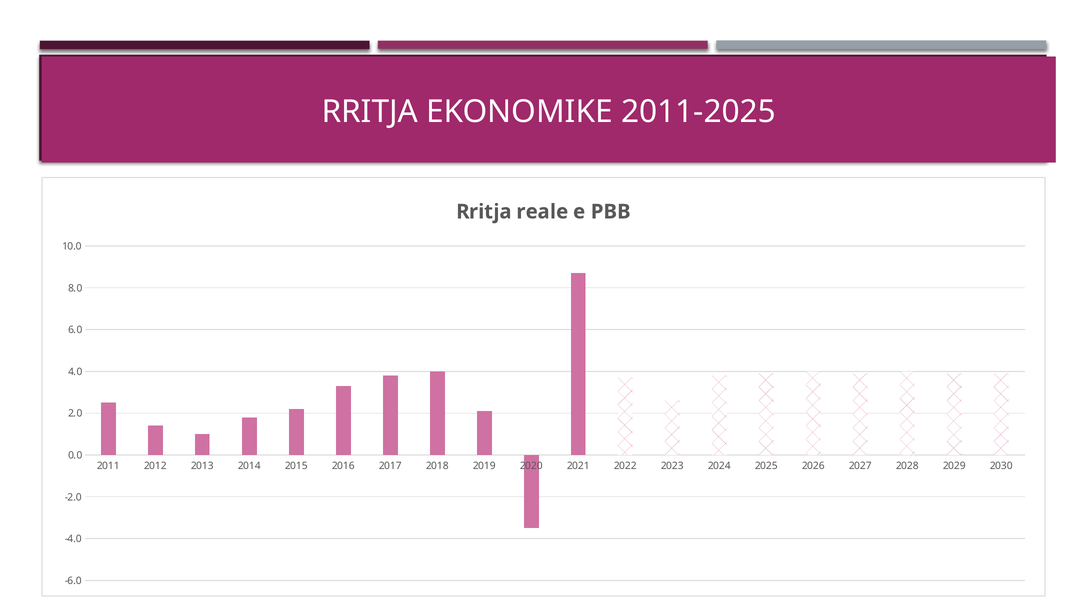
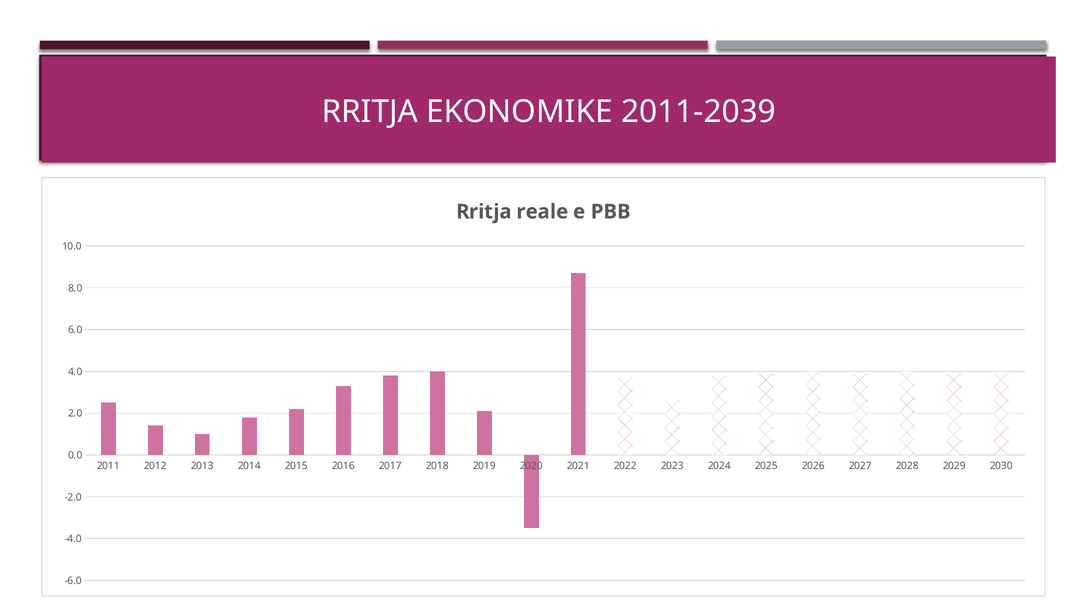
2011-2025: 2011-2025 -> 2011-2039 (698, 112)
